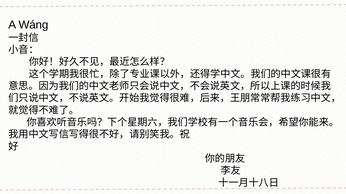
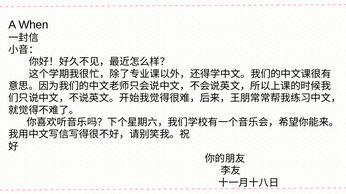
Wáng: Wáng -> When (33, 25)
